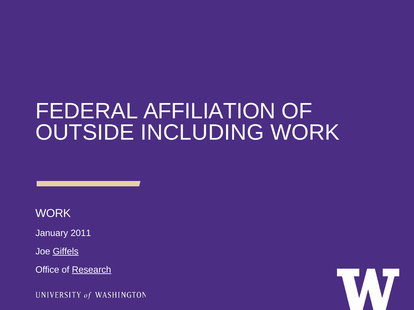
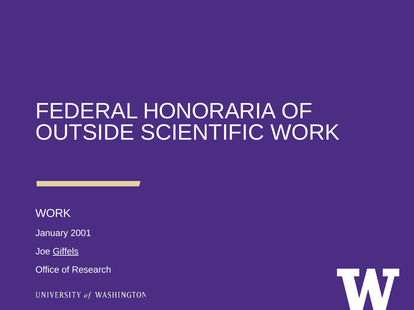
AFFILIATION: AFFILIATION -> HONORARIA (210, 111)
INCLUDING: INCLUDING -> SCIENTIFIC (202, 133)
2011: 2011 -> 2001 (81, 233)
Research underline: present -> none (92, 270)
